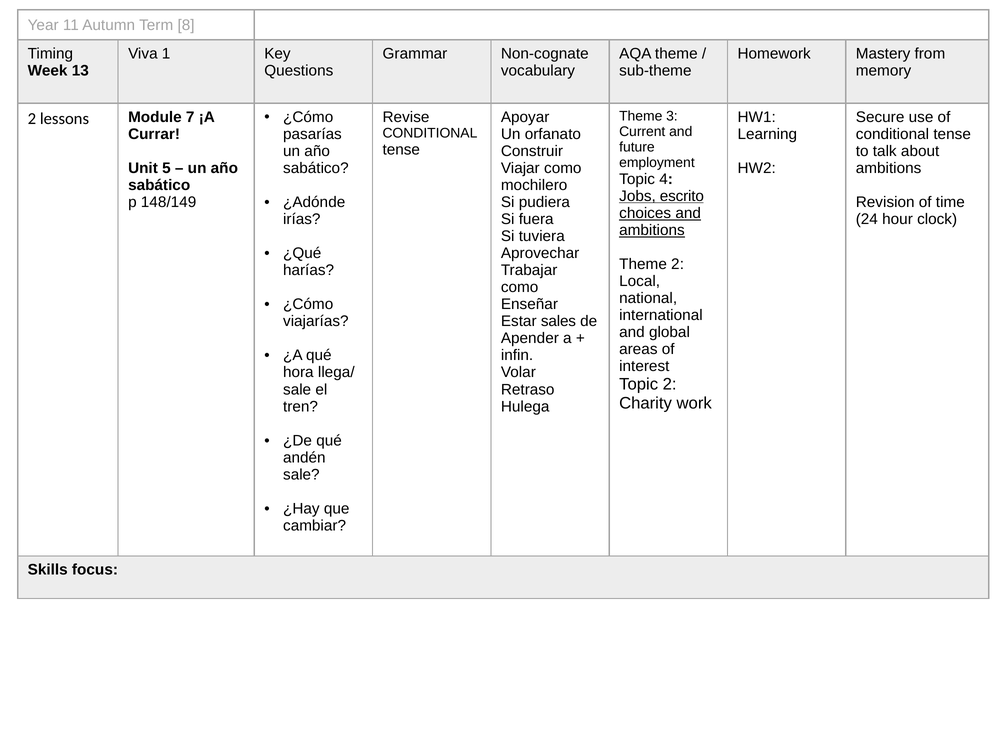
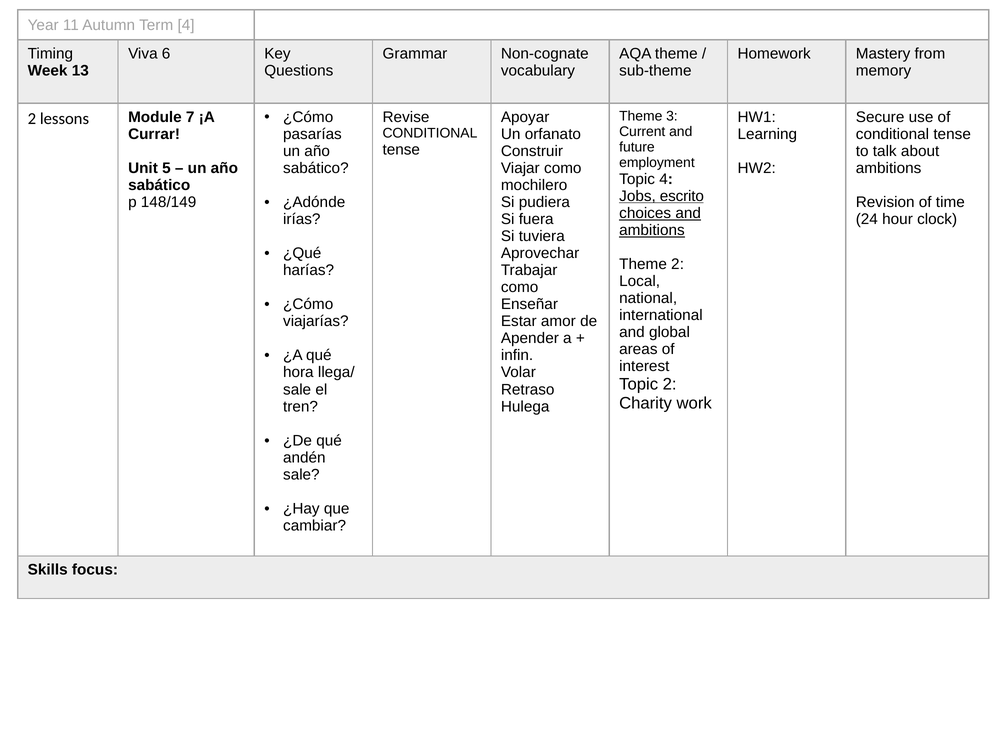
Term 8: 8 -> 4 (186, 25)
1: 1 -> 6 (166, 54)
sales: sales -> amor (558, 322)
